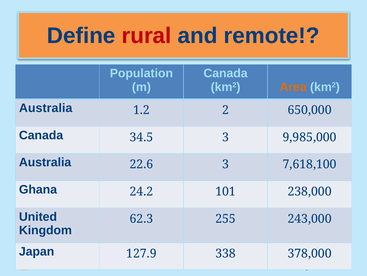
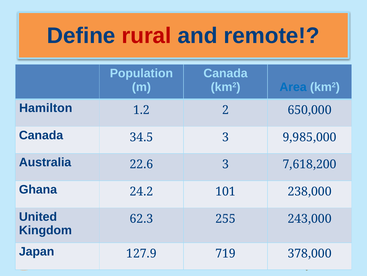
Area colour: orange -> blue (293, 87)
Australia: Australia -> Hamilton (46, 108)
7,618,100: 7,618,100 -> 7,618,200 (310, 164)
338: 338 -> 719 (226, 253)
